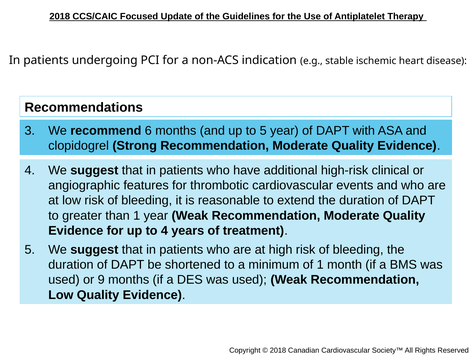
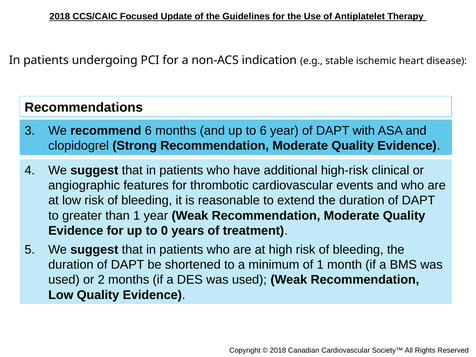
to 5: 5 -> 6 (263, 131)
to 4: 4 -> 0 (164, 231)
9: 9 -> 2 (101, 280)
